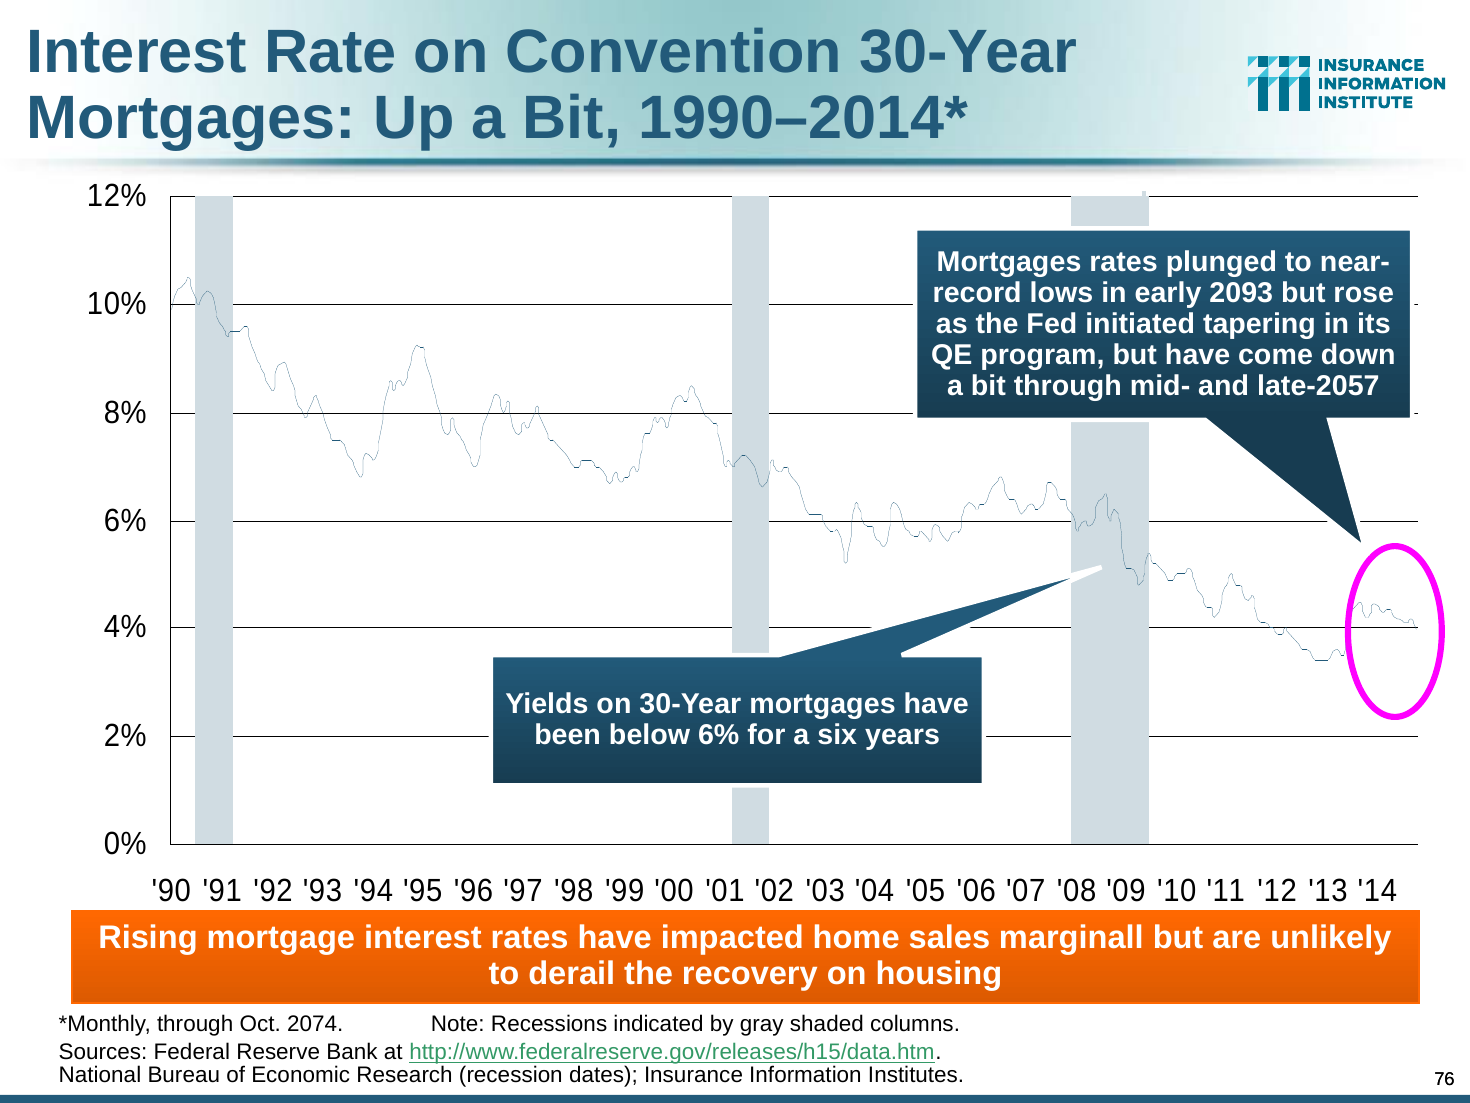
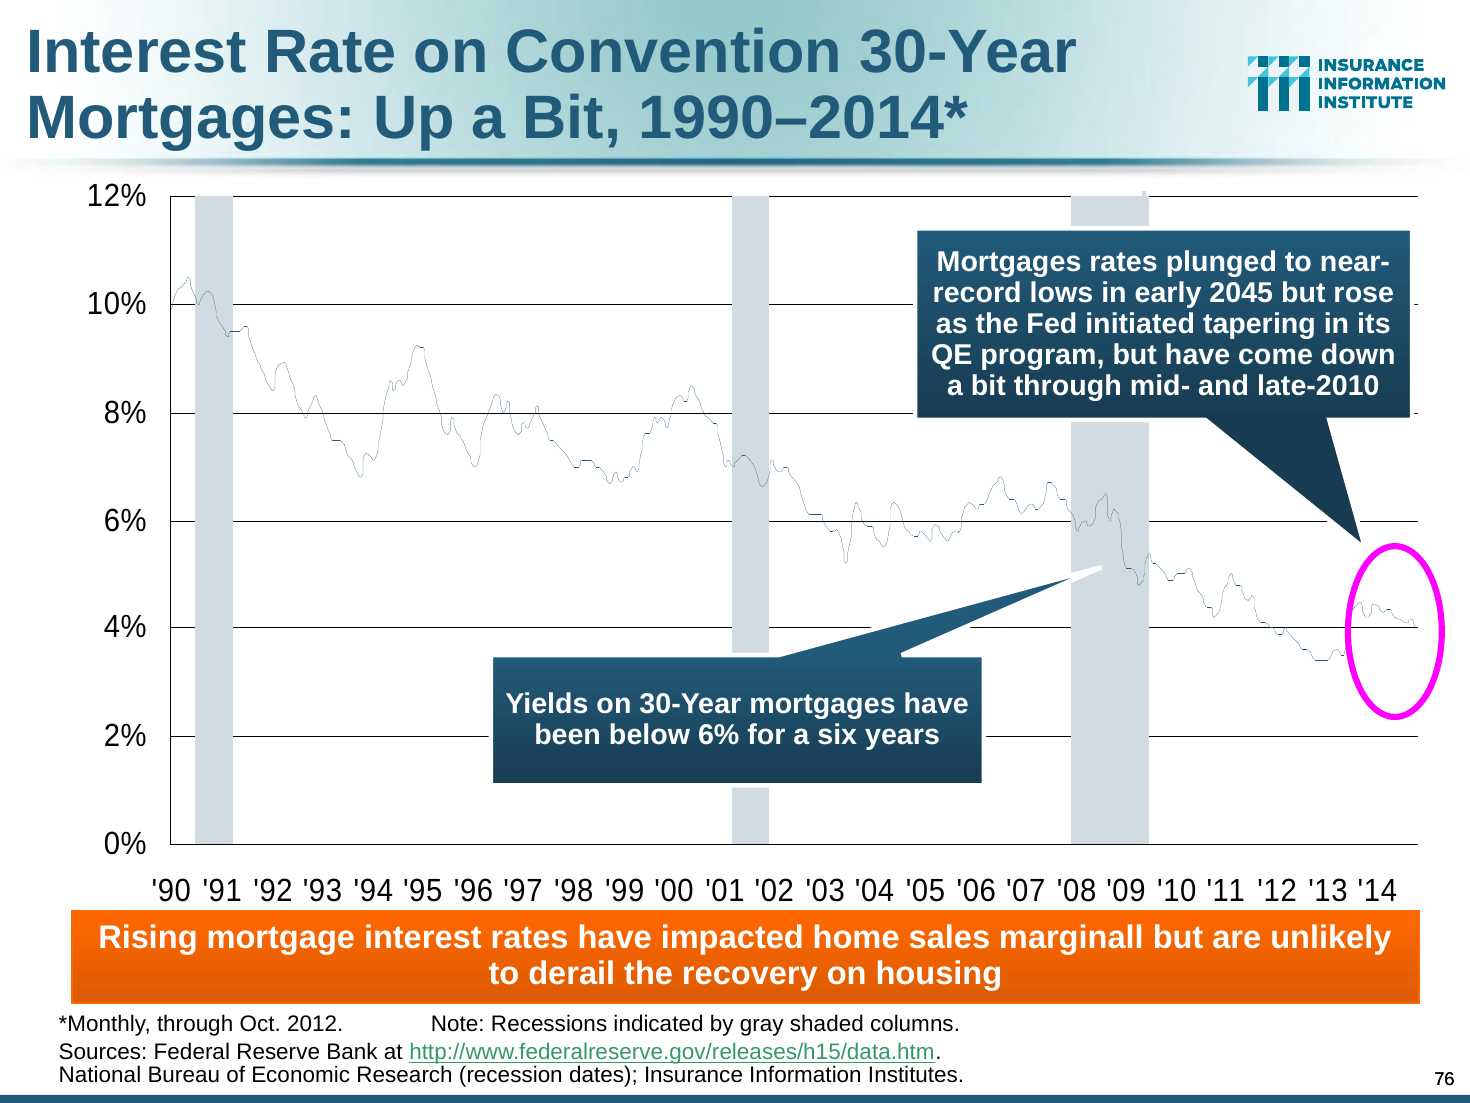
2093: 2093 -> 2045 (1241, 293)
late-2057: late-2057 -> late-2010 (1318, 386)
2074: 2074 -> 2012 (315, 1023)
